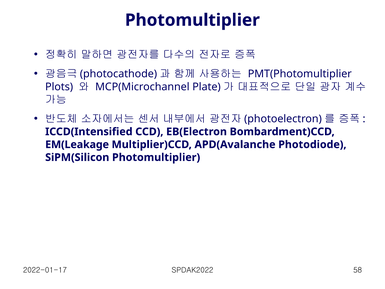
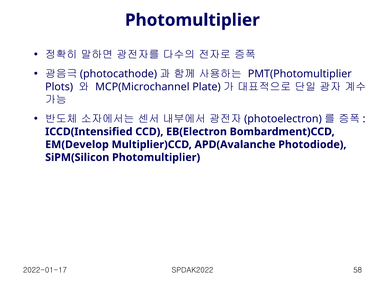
EM(Leakage: EM(Leakage -> EM(Develop (77, 144)
